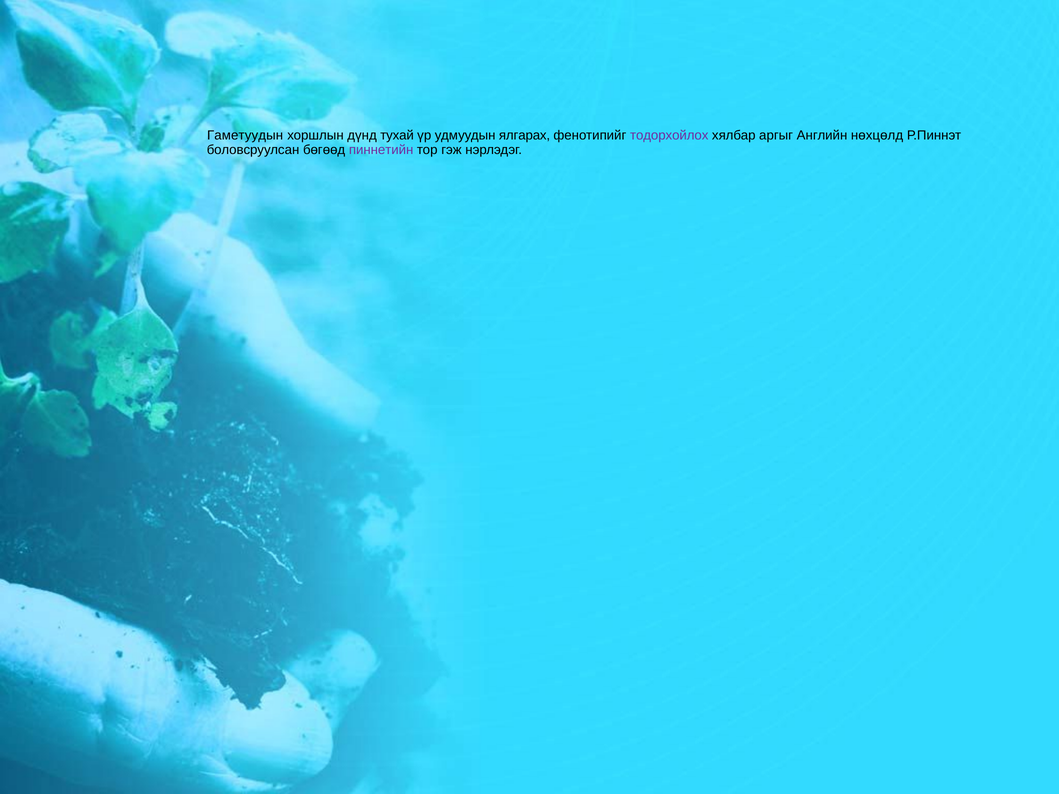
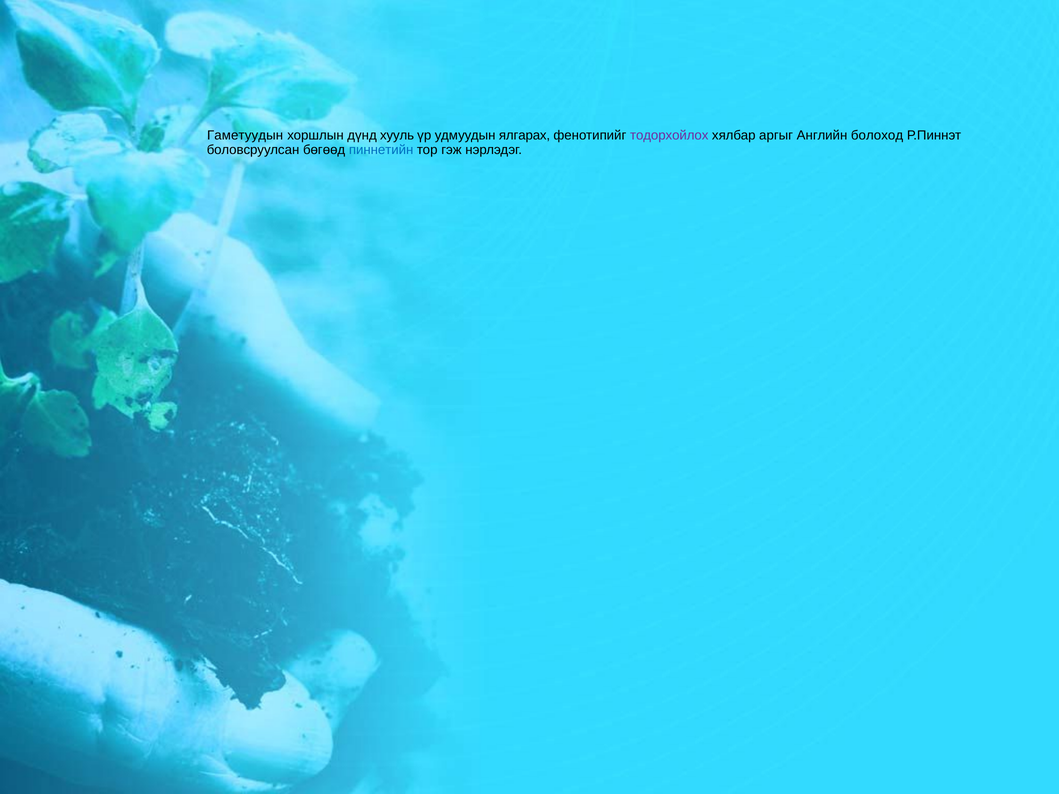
тухай: тухай -> хууль (397, 136)
нөхцөлд: нөхцөлд -> болоход (877, 136)
пиннетийн colour: purple -> blue (381, 150)
